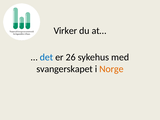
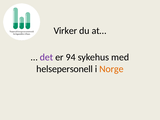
det colour: blue -> purple (46, 57)
26: 26 -> 94 (71, 57)
svangerskapet: svangerskapet -> helsepersonell (65, 69)
